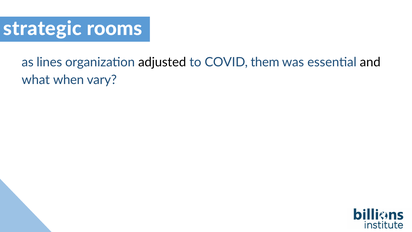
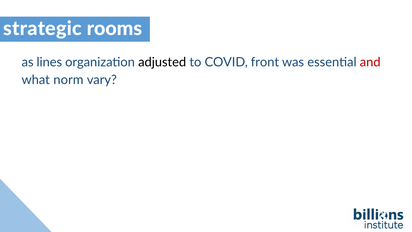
them: them -> front (265, 62)
and colour: black -> red (370, 62)
when: when -> norm (68, 80)
